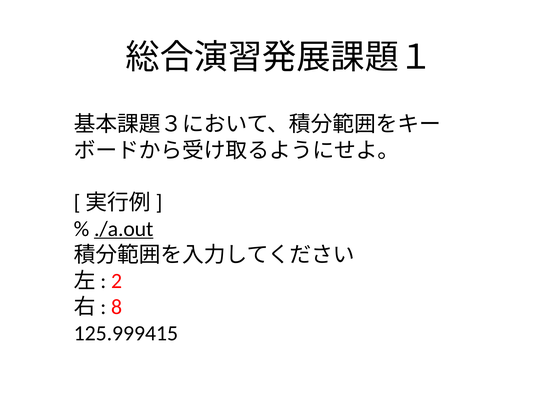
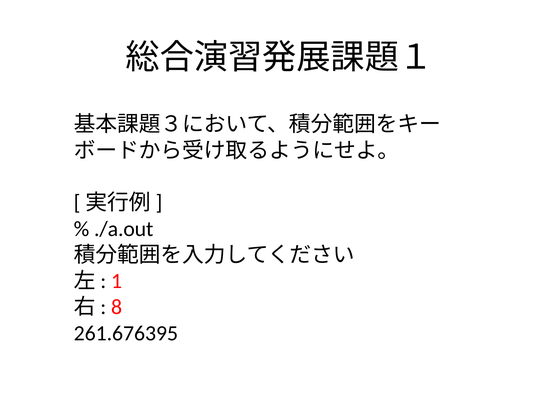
./a.out underline: present -> none (124, 229)
2: 2 -> 1 (117, 281)
125.999415: 125.999415 -> 261.676395 (126, 333)
